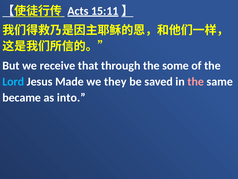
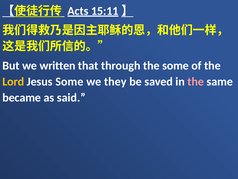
receive: receive -> written (58, 65)
Lord colour: light blue -> yellow (13, 81)
Jesus Made: Made -> Some (69, 81)
into: into -> said (71, 97)
